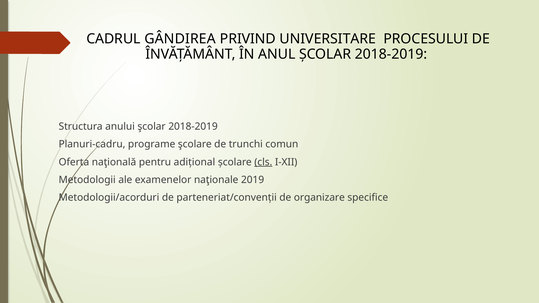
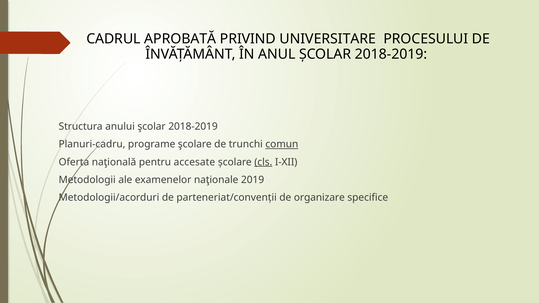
GÂNDIREA: GÂNDIREA -> APROBATĂ (180, 39)
comun underline: none -> present (282, 144)
adițional: adițional -> accesate (194, 162)
